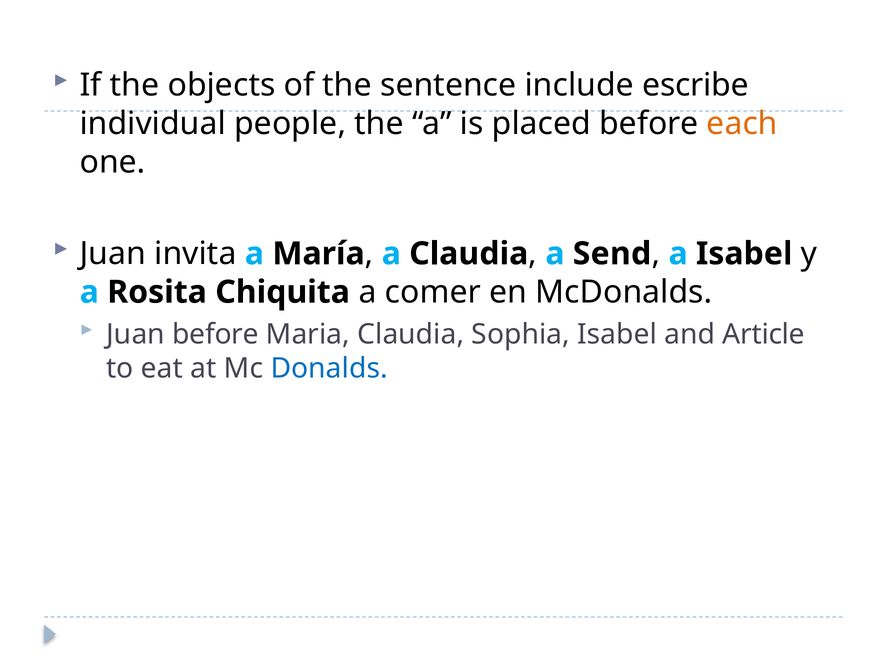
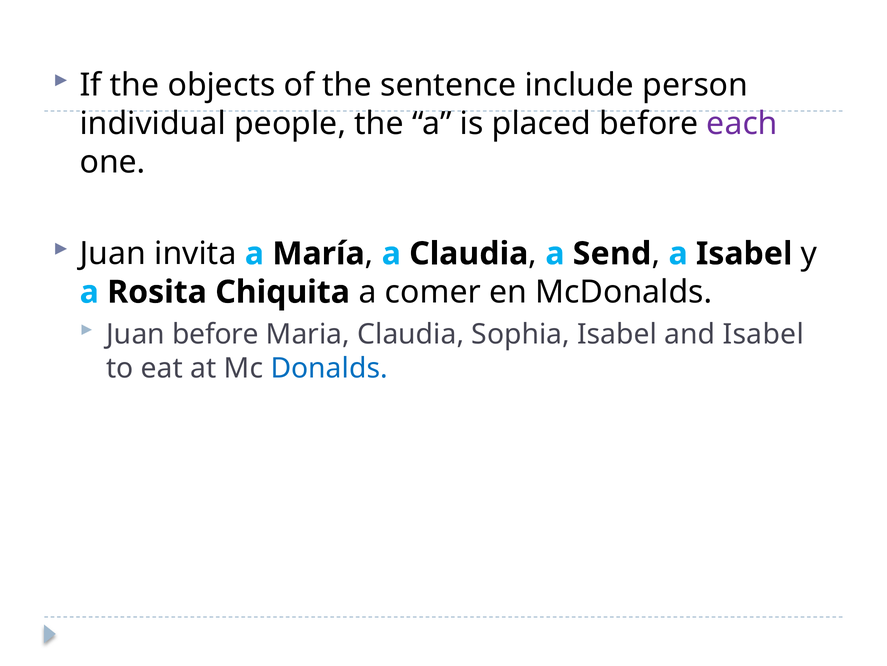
escribe: escribe -> person (695, 85)
each colour: orange -> purple (742, 123)
and Article: Article -> Isabel (763, 334)
